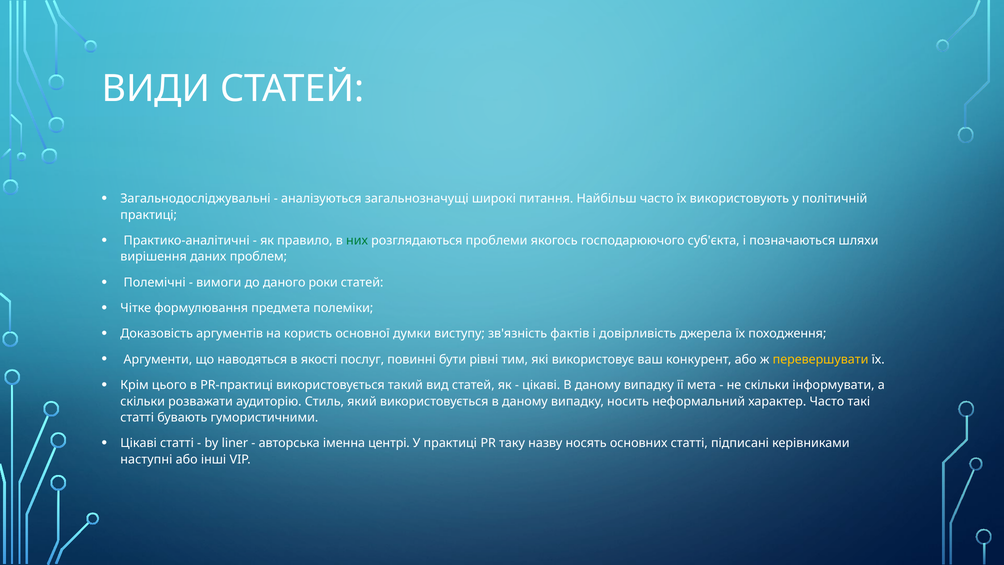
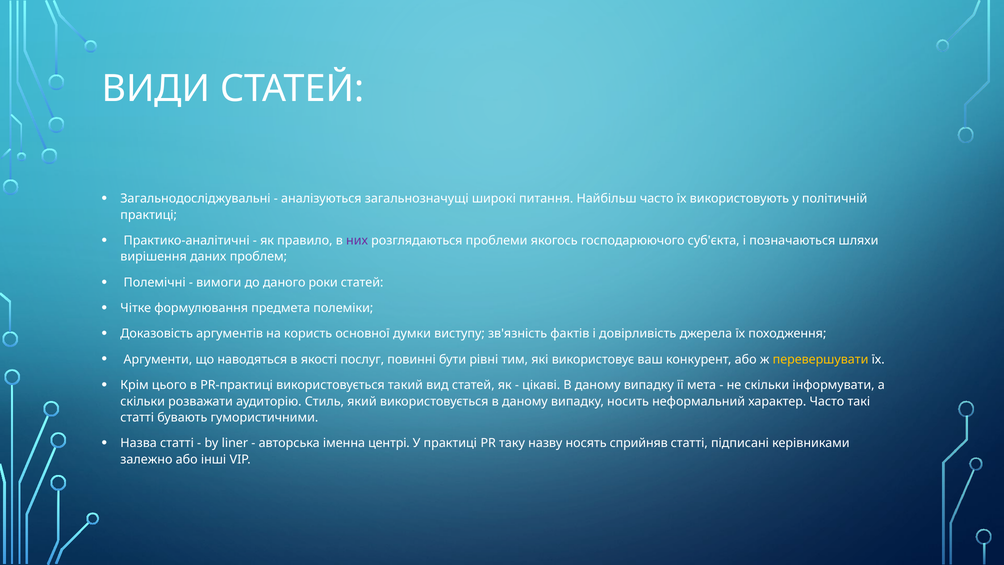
них colour: green -> purple (357, 240)
Цікаві: Цікаві -> Назва (139, 443)
основних: основних -> сприйняв (639, 443)
наступні: наступні -> залежно (146, 459)
